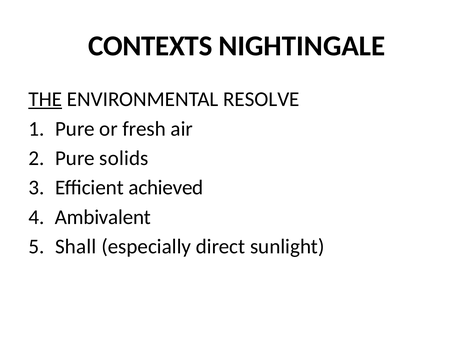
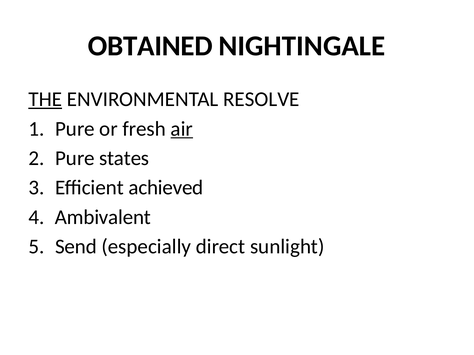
CONTEXTS: CONTEXTS -> OBTAINED (150, 46)
air underline: none -> present (182, 129)
solids: solids -> states (124, 158)
Shall: Shall -> Send (76, 247)
